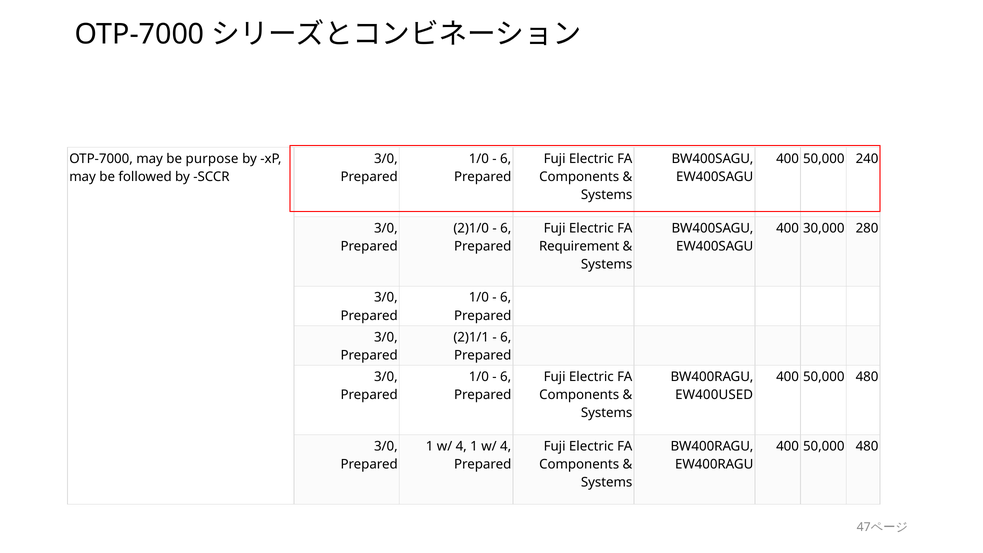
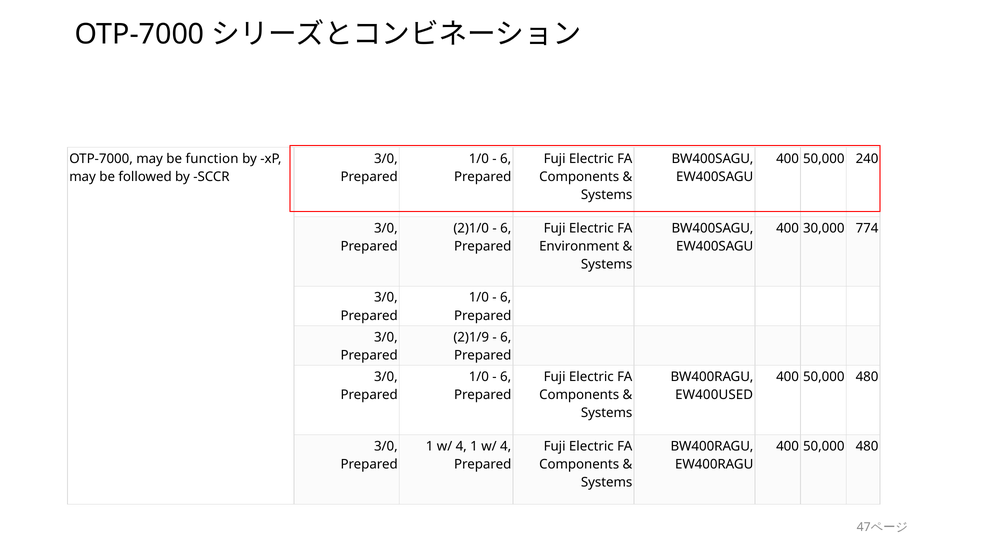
purpose: purpose -> function (212, 159)
280: 280 -> 774 (867, 228)
Requirement: Requirement -> Environment (579, 246)
2)1/1: 2)1/1 -> 2)1/9 (471, 337)
